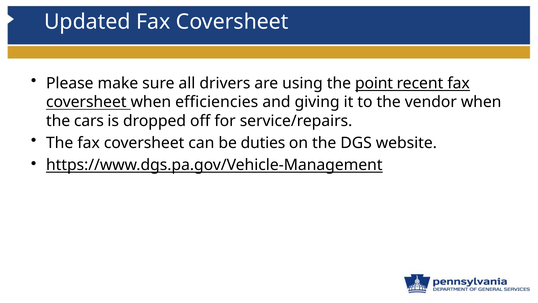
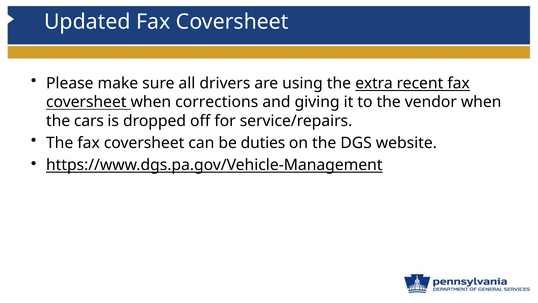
point: point -> extra (374, 83)
efficiencies: efficiencies -> corrections (217, 102)
